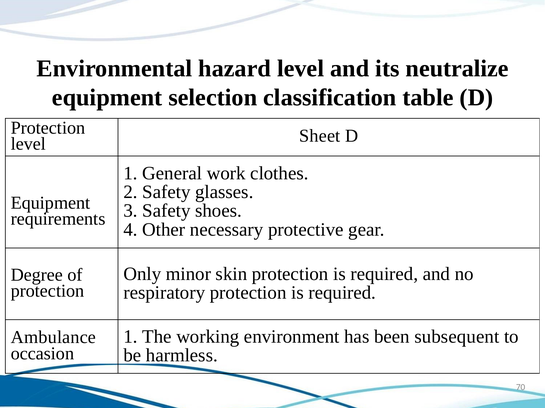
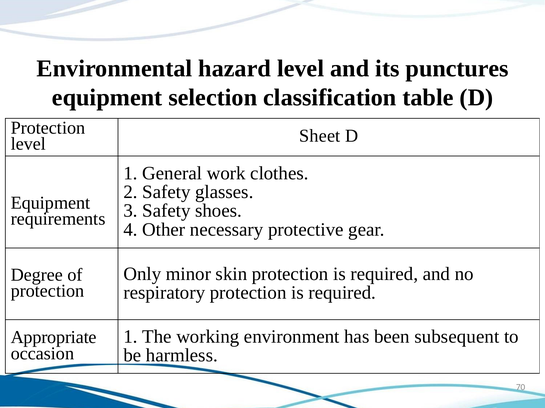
neutralize: neutralize -> punctures (457, 69)
Ambulance: Ambulance -> Appropriate (54, 338)
